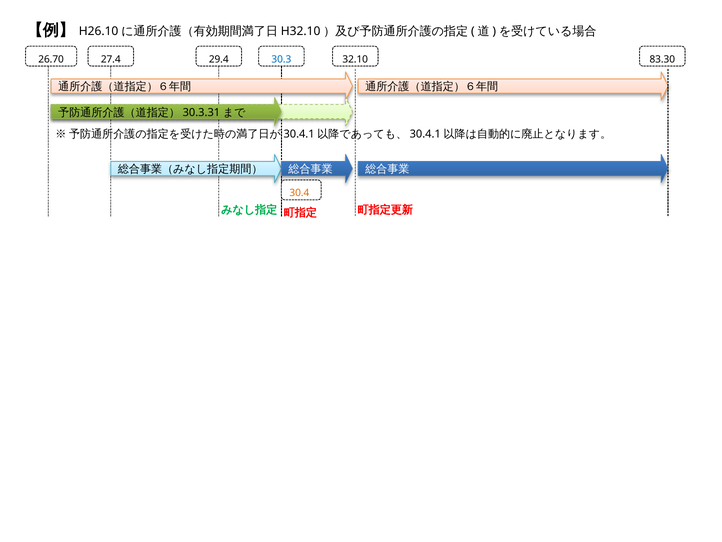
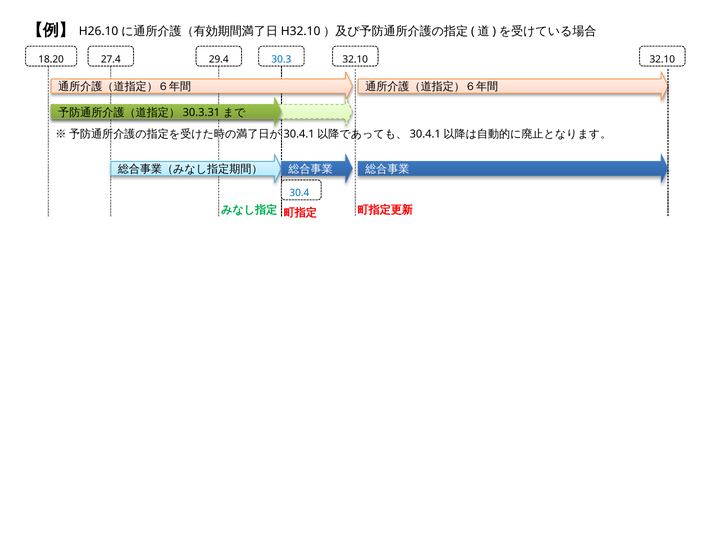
26.70: 26.70 -> 18.20 (51, 59)
83.30: 83.30 -> 32.10 (662, 59)
30.4 colour: orange -> blue (299, 193)
